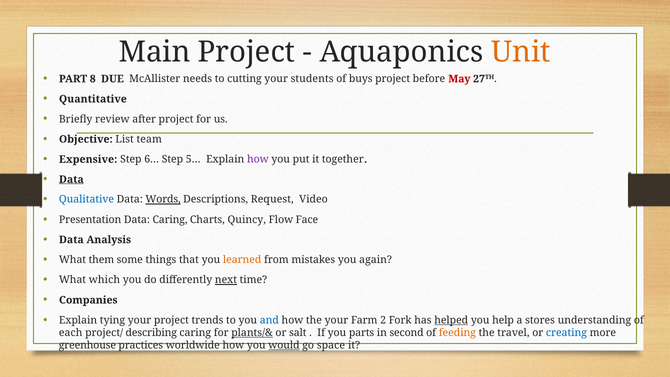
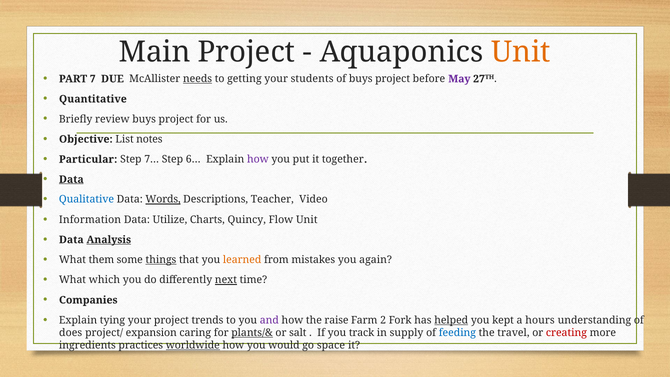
8: 8 -> 7 (93, 79)
needs underline: none -> present (198, 79)
cutting: cutting -> getting (244, 79)
May colour: red -> purple (459, 79)
review after: after -> buys (144, 119)
team: team -> notes (149, 139)
Expensive: Expensive -> Particular (88, 159)
6…: 6… -> 7… (152, 159)
5…: 5… -> 6… (193, 159)
Request: Request -> Teacher (272, 199)
Presentation: Presentation -> Information (90, 220)
Data Caring: Caring -> Utilize (170, 220)
Flow Face: Face -> Unit (307, 220)
Analysis underline: none -> present (109, 240)
things underline: none -> present (161, 260)
and colour: blue -> purple (269, 320)
the your: your -> raise (337, 320)
help: help -> kept (503, 320)
stores: stores -> hours (540, 320)
each: each -> does (71, 333)
describing: describing -> expansion (151, 333)
parts: parts -> track (362, 333)
second: second -> supply (406, 333)
feeding colour: orange -> blue (457, 333)
creating colour: blue -> red (566, 333)
greenhouse: greenhouse -> ingredients (87, 345)
worldwide underline: none -> present (193, 345)
would underline: present -> none (284, 345)
